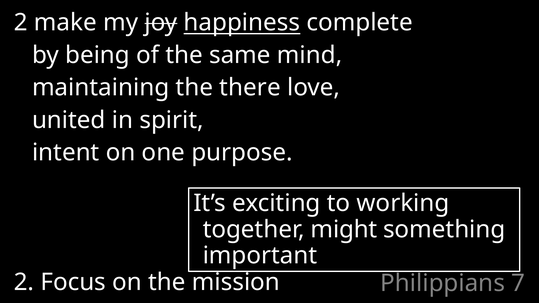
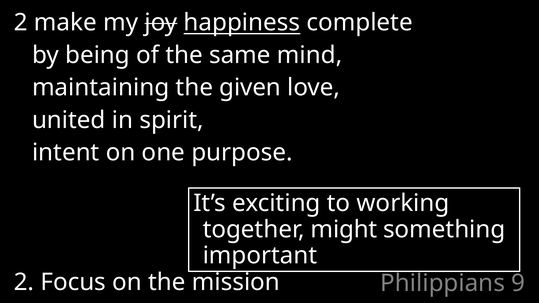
there: there -> given (250, 88)
7: 7 -> 9 (518, 283)
